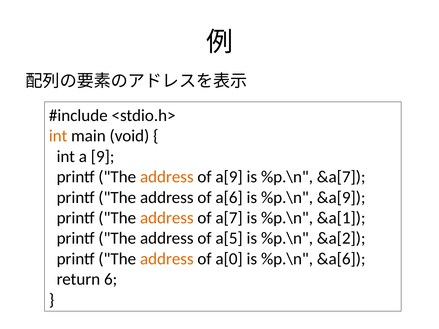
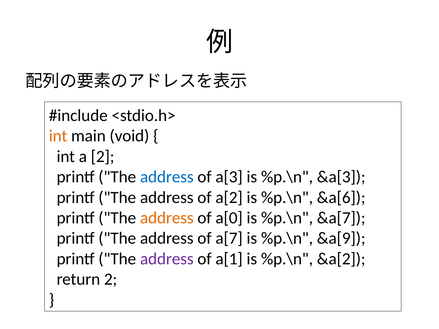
a 9: 9 -> 2 (103, 157)
address colour: orange -> blue (167, 177)
a[9: a[9 -> a[3 (229, 177)
&a[7: &a[7 -> &a[3 (341, 177)
a[6: a[6 -> a[2 (229, 198)
&a[9: &a[9 -> &a[6 (341, 198)
a[7: a[7 -> a[0 (229, 218)
&a[1: &a[1 -> &a[7 (341, 218)
a[5: a[5 -> a[7 (229, 239)
&a[2: &a[2 -> &a[9 (341, 239)
address colour: orange -> purple (167, 259)
a[0: a[0 -> a[1 (229, 259)
&a[6: &a[6 -> &a[2 (341, 259)
return 6: 6 -> 2 (111, 280)
